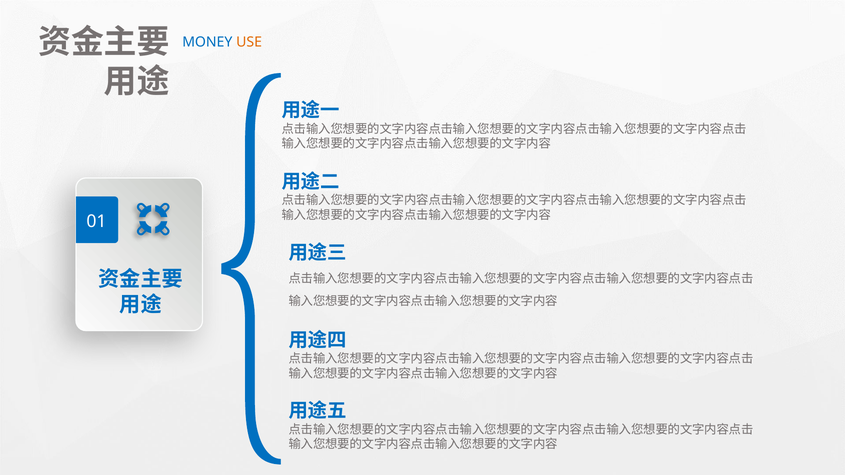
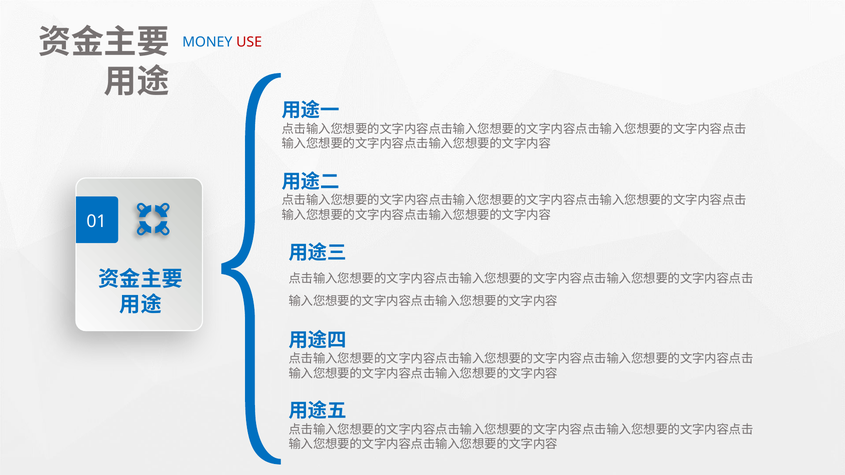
USE colour: orange -> red (249, 42)
